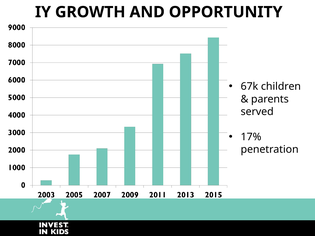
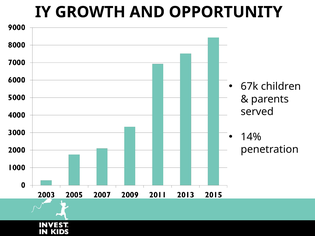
17%: 17% -> 14% (251, 137)
